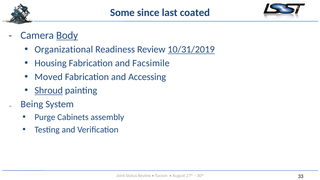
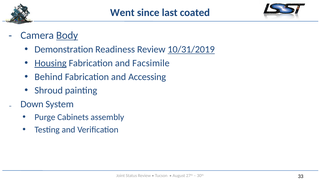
Some: Some -> Went (122, 13)
Organizational: Organizational -> Demonstration (64, 50)
Housing underline: none -> present (51, 63)
Moved: Moved -> Behind (49, 77)
Shroud underline: present -> none (49, 91)
Being: Being -> Down (32, 104)
